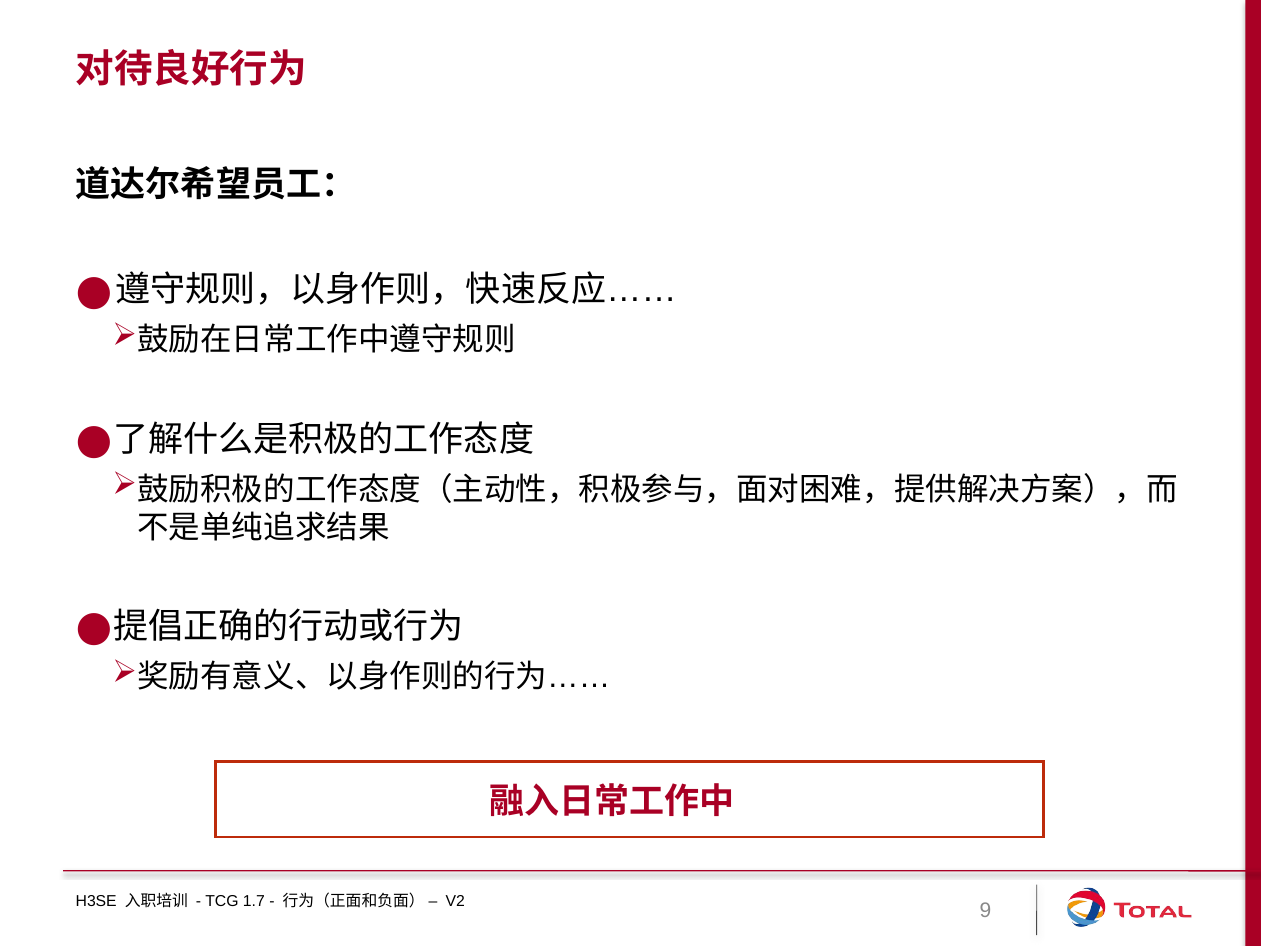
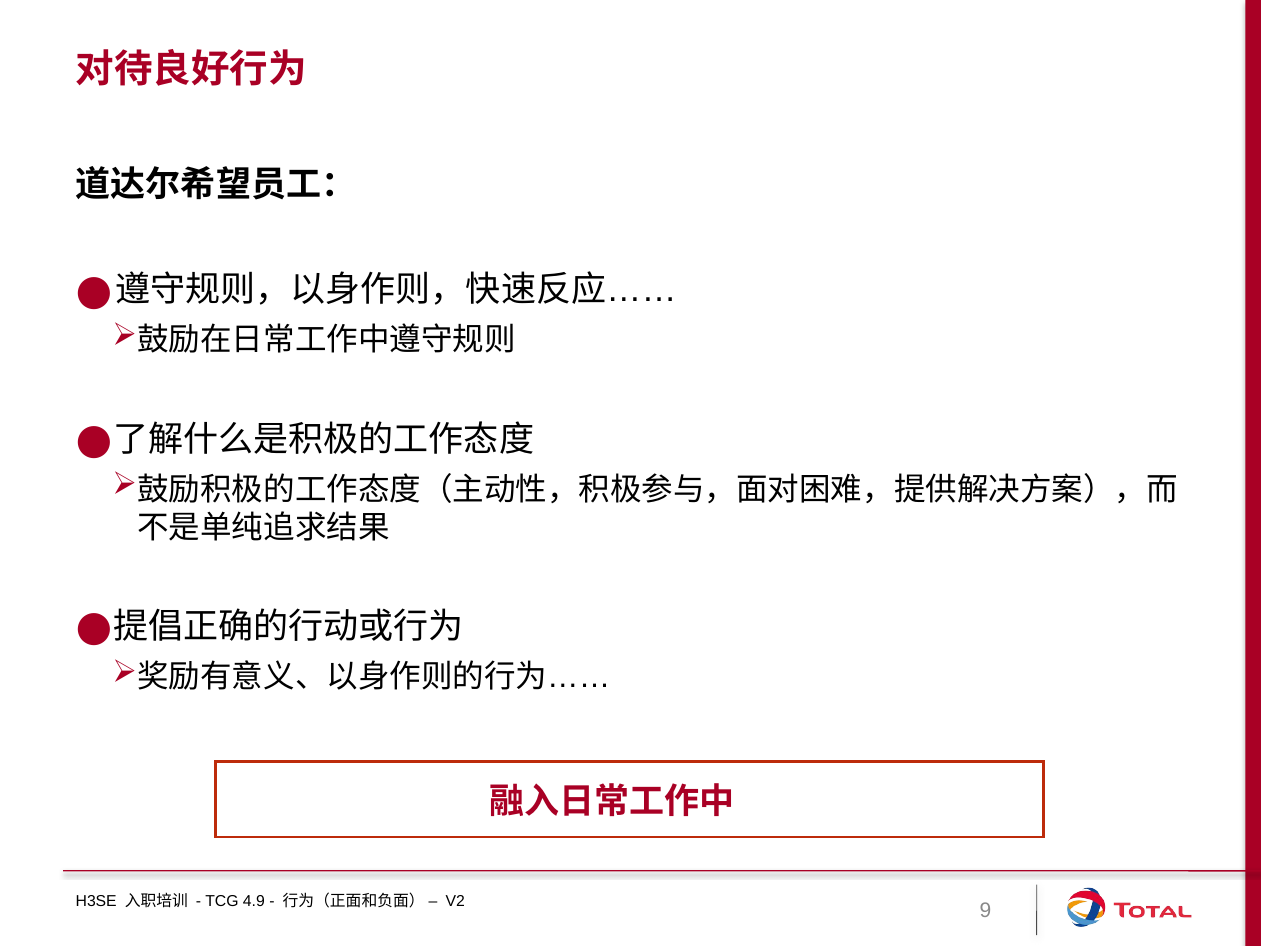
1.7: 1.7 -> 4.9 (254, 901)
